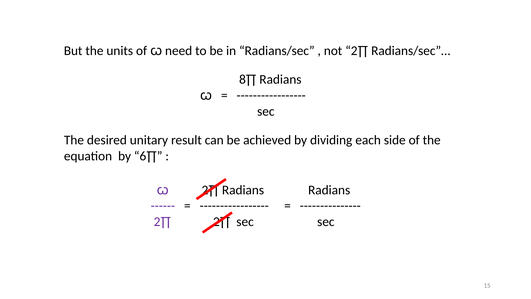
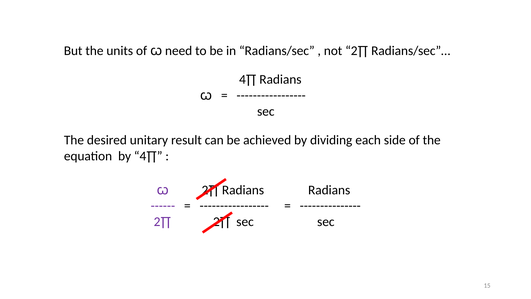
8∏: 8∏ -> 4∏ (248, 79)
by 6∏: 6∏ -> 4∏ (148, 156)
